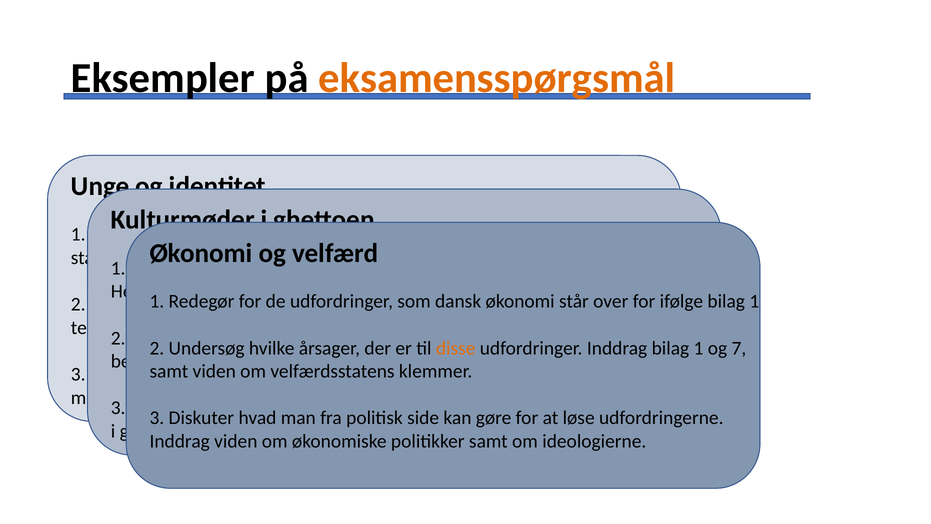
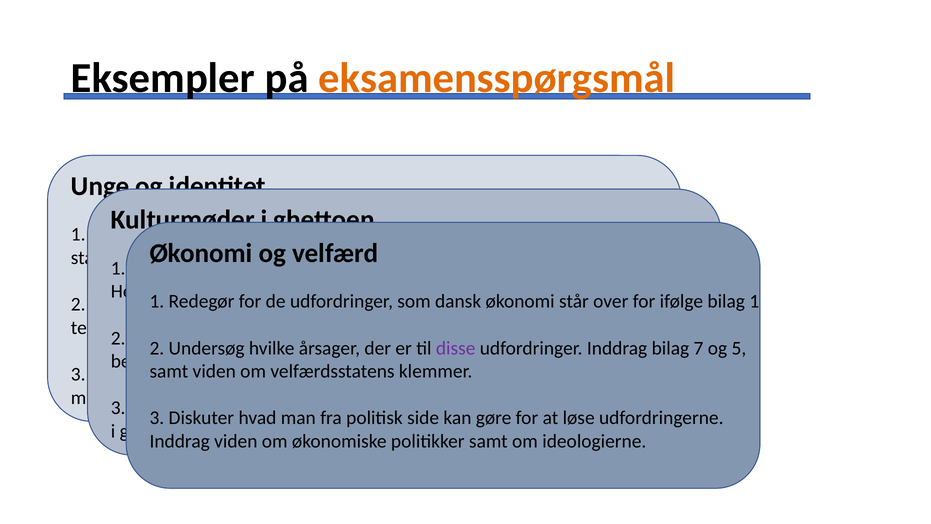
disse colour: orange -> purple (456, 348)
1: 1 -> 7 (699, 348)
7: 7 -> 5 (739, 348)
